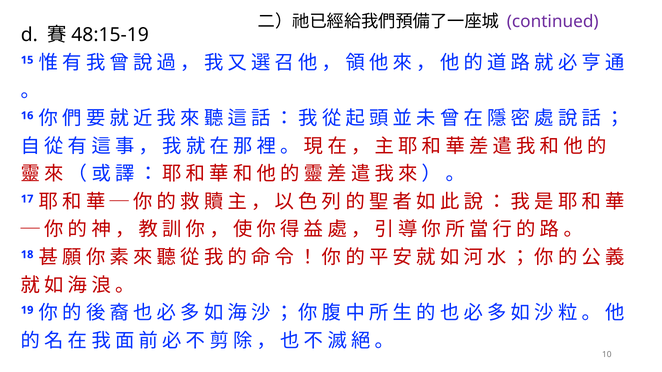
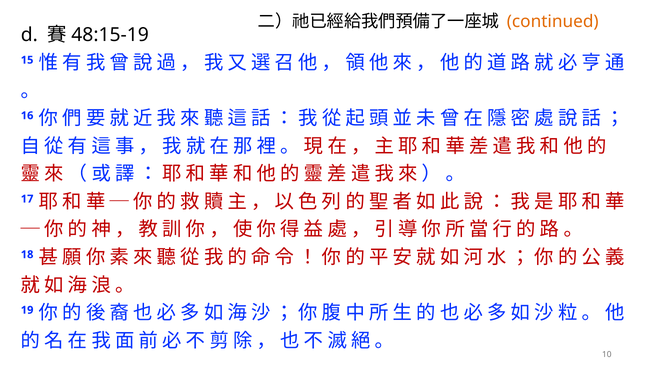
continued colour: purple -> orange (553, 21)
